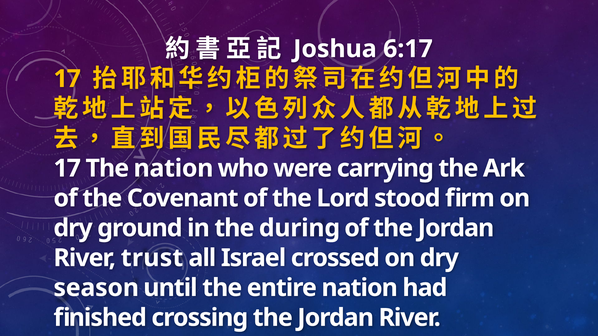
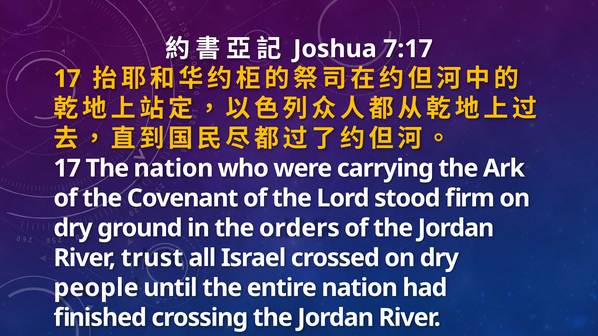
6:17: 6:17 -> 7:17 (408, 49)
during: during -> orders (299, 228)
season: season -> people (96, 288)
